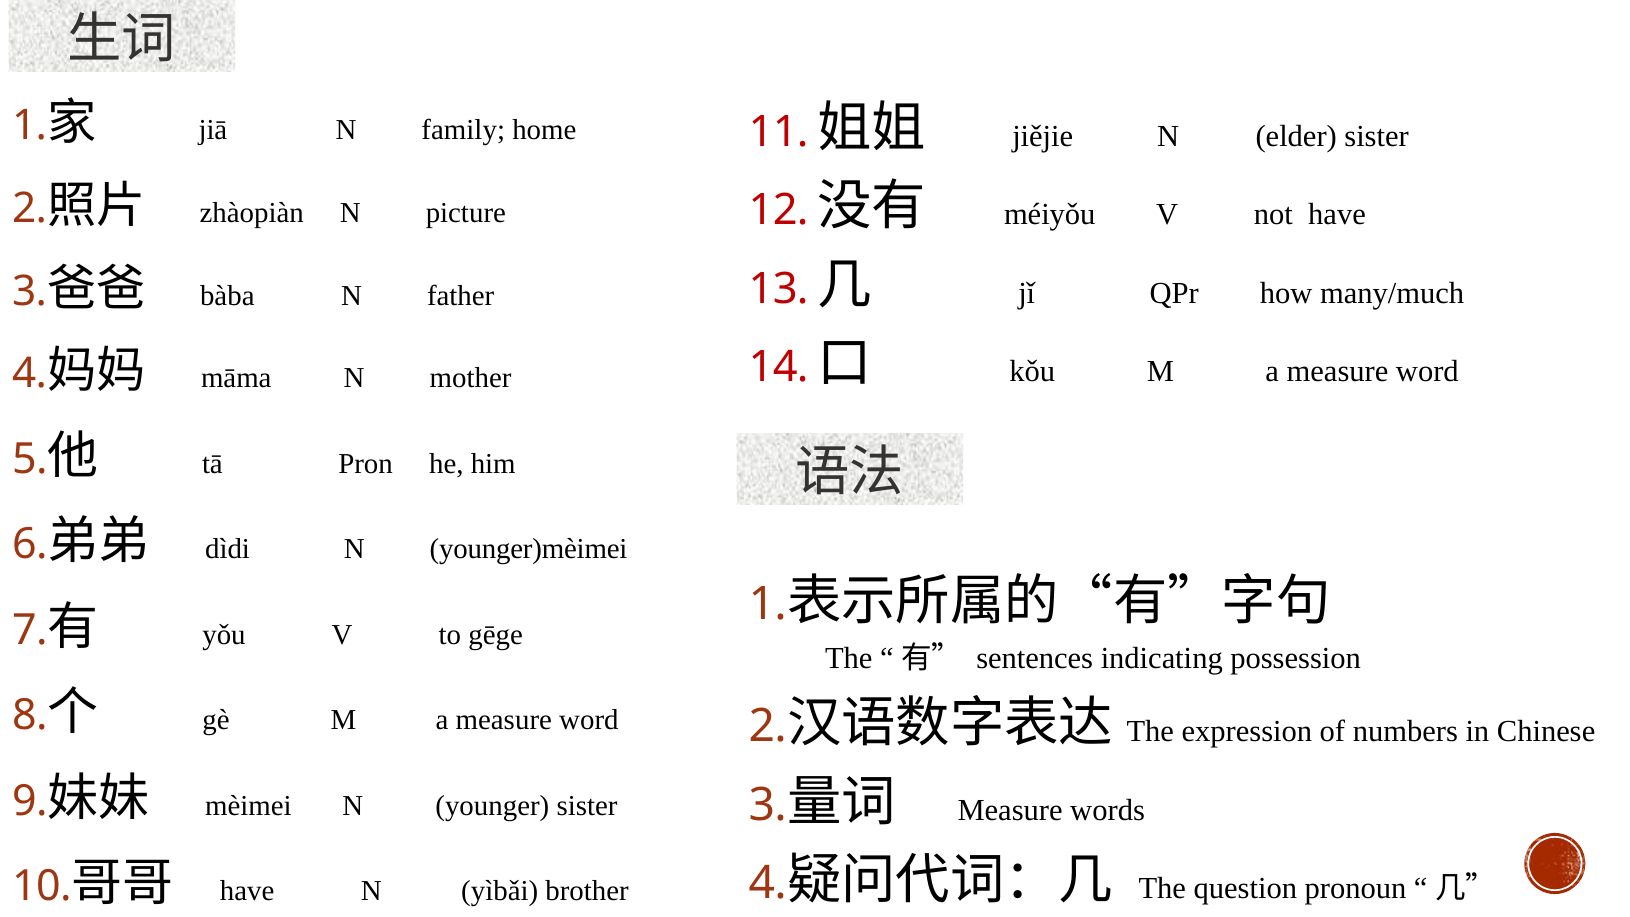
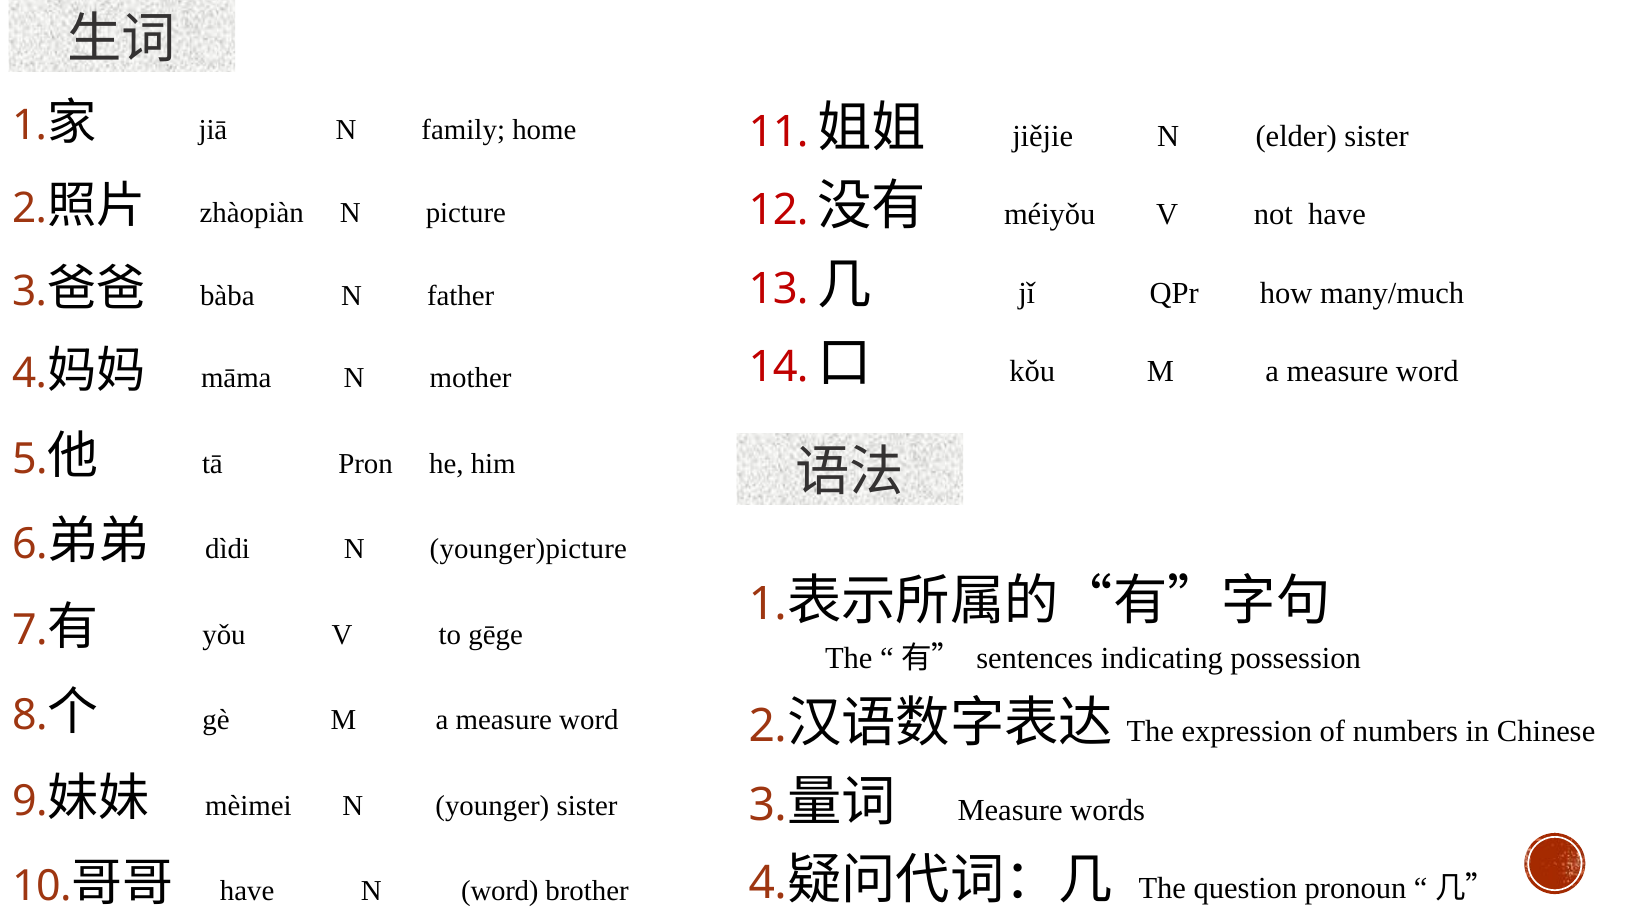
younger)mèimei: younger)mèimei -> younger)picture (528, 549)
N yìbǎi: yìbǎi -> word (500, 891)
